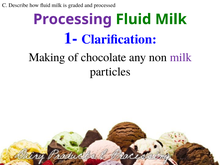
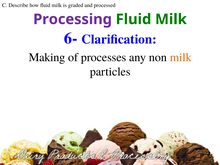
1-: 1- -> 6- (71, 38)
chocolate: chocolate -> processes (104, 57)
milk colour: purple -> orange (181, 57)
